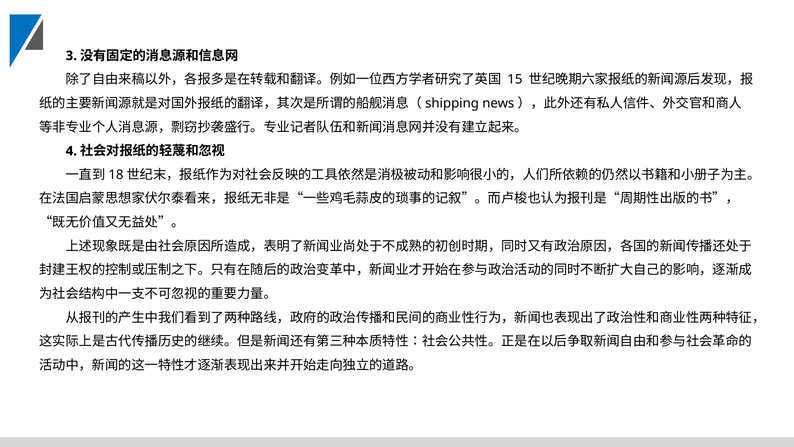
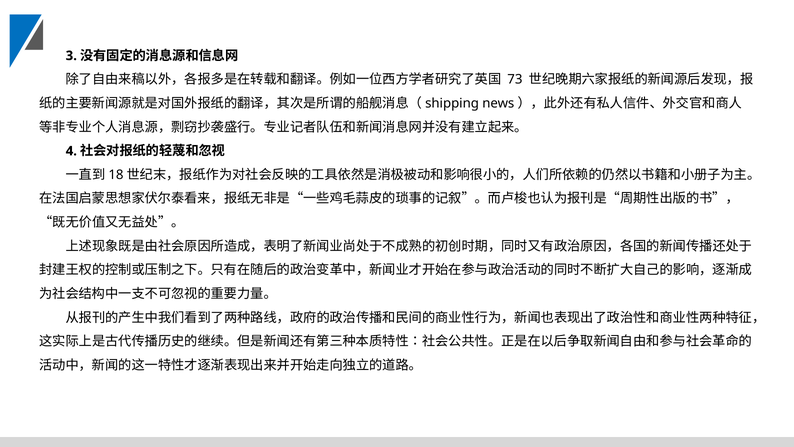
15: 15 -> 73 (515, 79)
